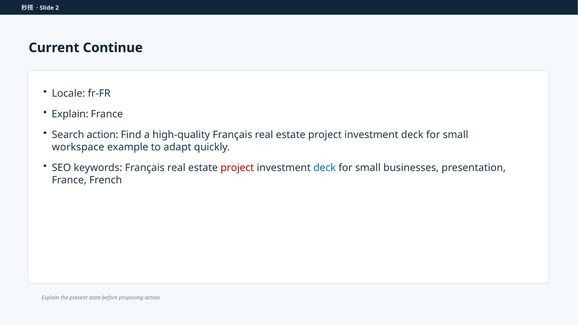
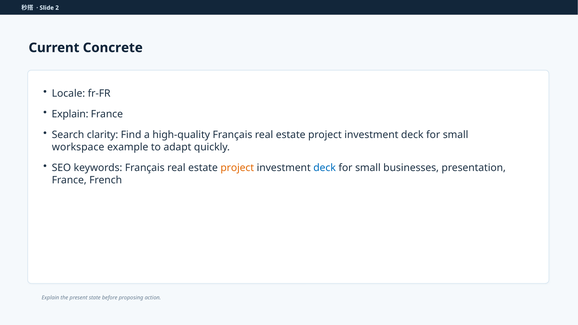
Continue: Continue -> Concrete (113, 48)
Search action: action -> clarity (103, 135)
project colour: red -> orange (237, 168)
